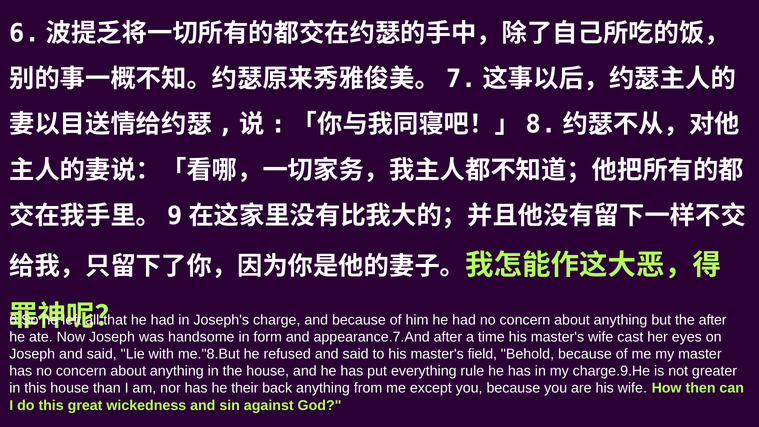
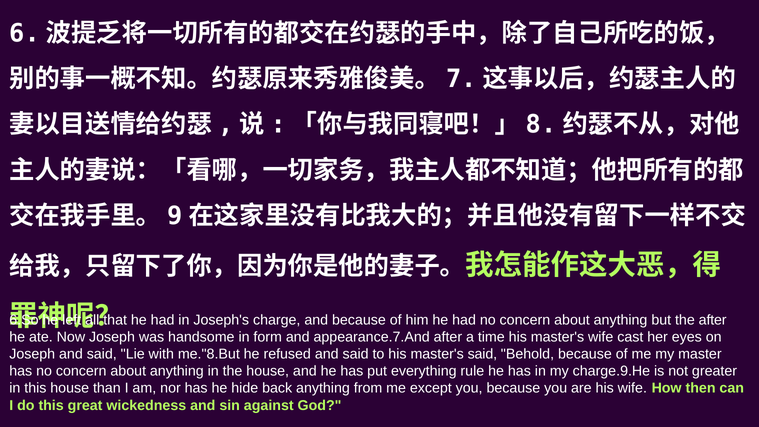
master's field: field -> said (482, 354)
their: their -> hide (245, 388)
